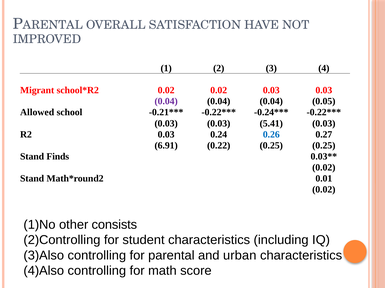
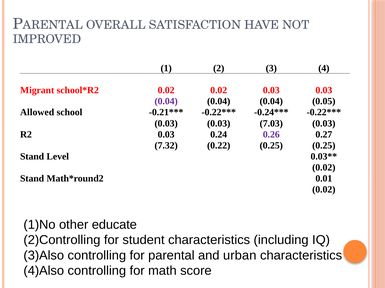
5.41: 5.41 -> 7.03 (271, 124)
0.26 colour: blue -> purple (271, 135)
6.91: 6.91 -> 7.32 (166, 146)
Finds: Finds -> Level (58, 157)
consists: consists -> educate (114, 225)
